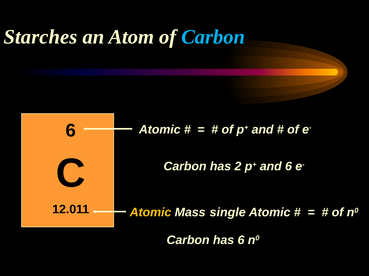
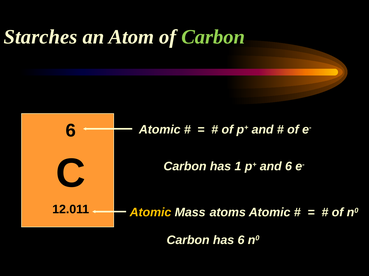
Carbon colour: light blue -> light green (213, 37)
2: 2 -> 1 (238, 167)
single: single -> atoms (228, 213)
